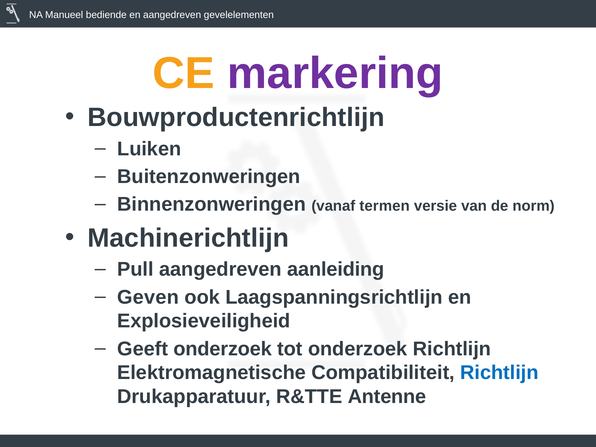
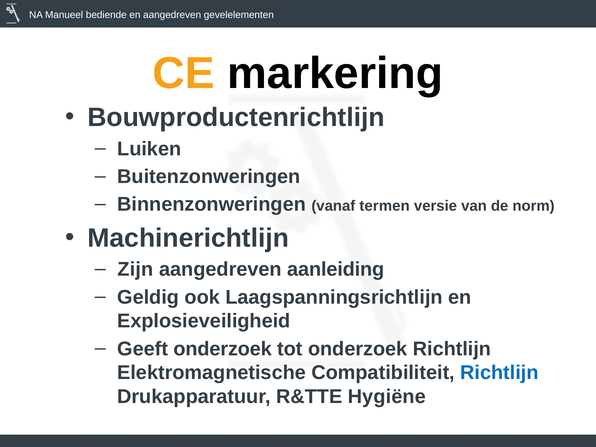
markering colour: purple -> black (335, 73)
Pull: Pull -> Zijn (135, 269)
Geven: Geven -> Geldig (148, 297)
Antenne: Antenne -> Hygiëne (387, 396)
